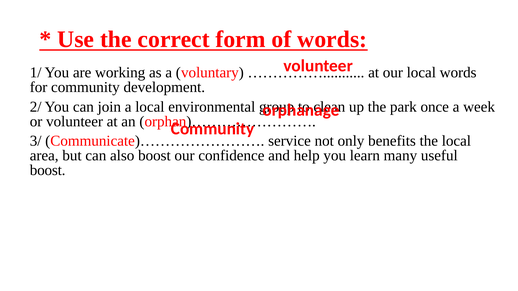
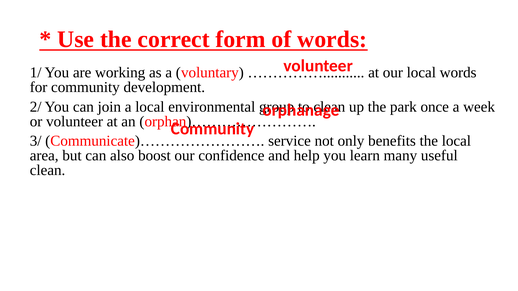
boost: boost -> clean (48, 170)
